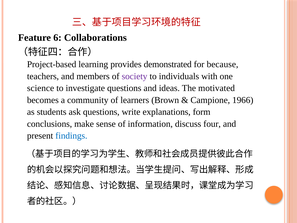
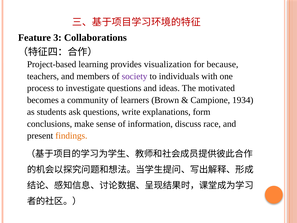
6: 6 -> 3 (57, 38)
demonstrated: demonstrated -> visualization (168, 64)
science: science -> process (41, 88)
1966: 1966 -> 1934 (243, 100)
four: four -> race (212, 124)
findings colour: blue -> orange (71, 136)
